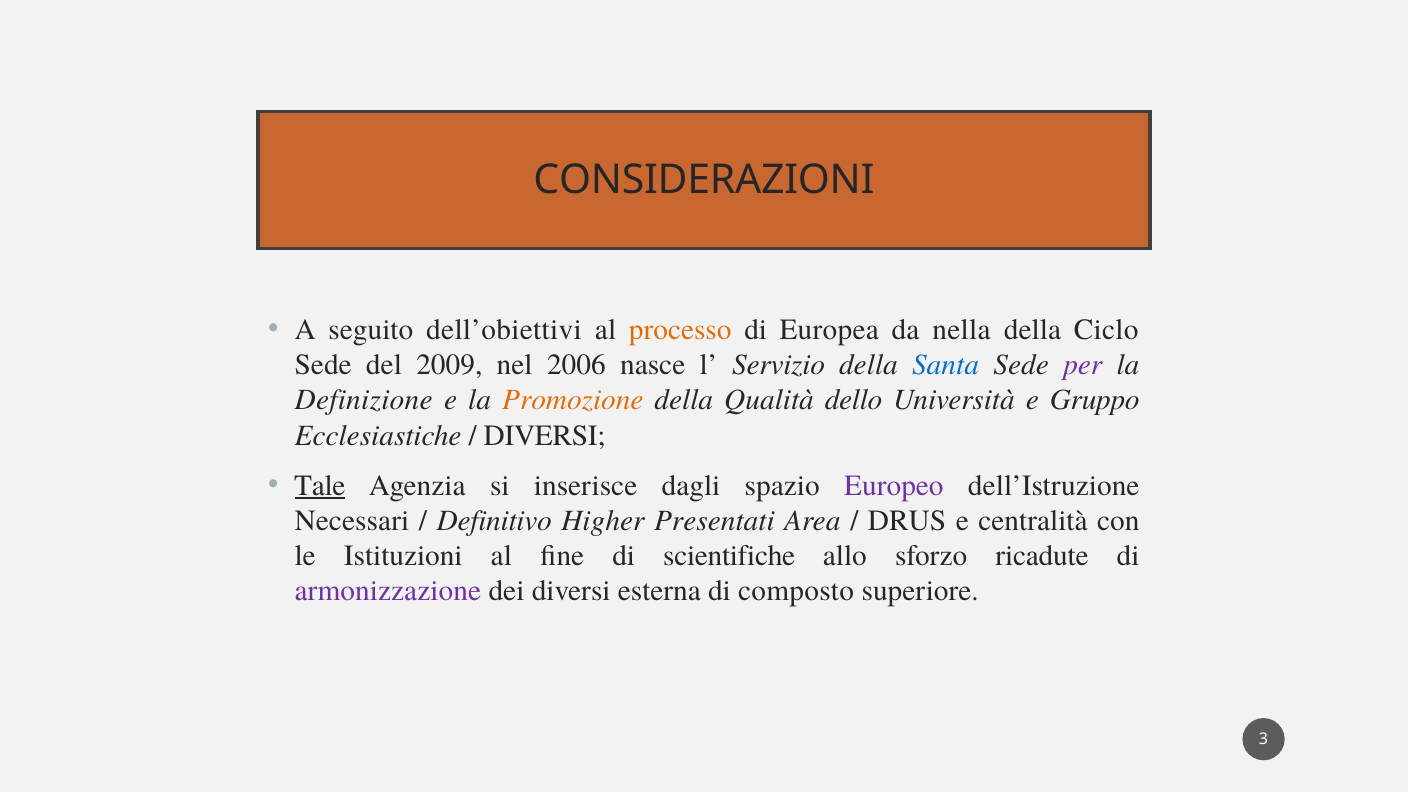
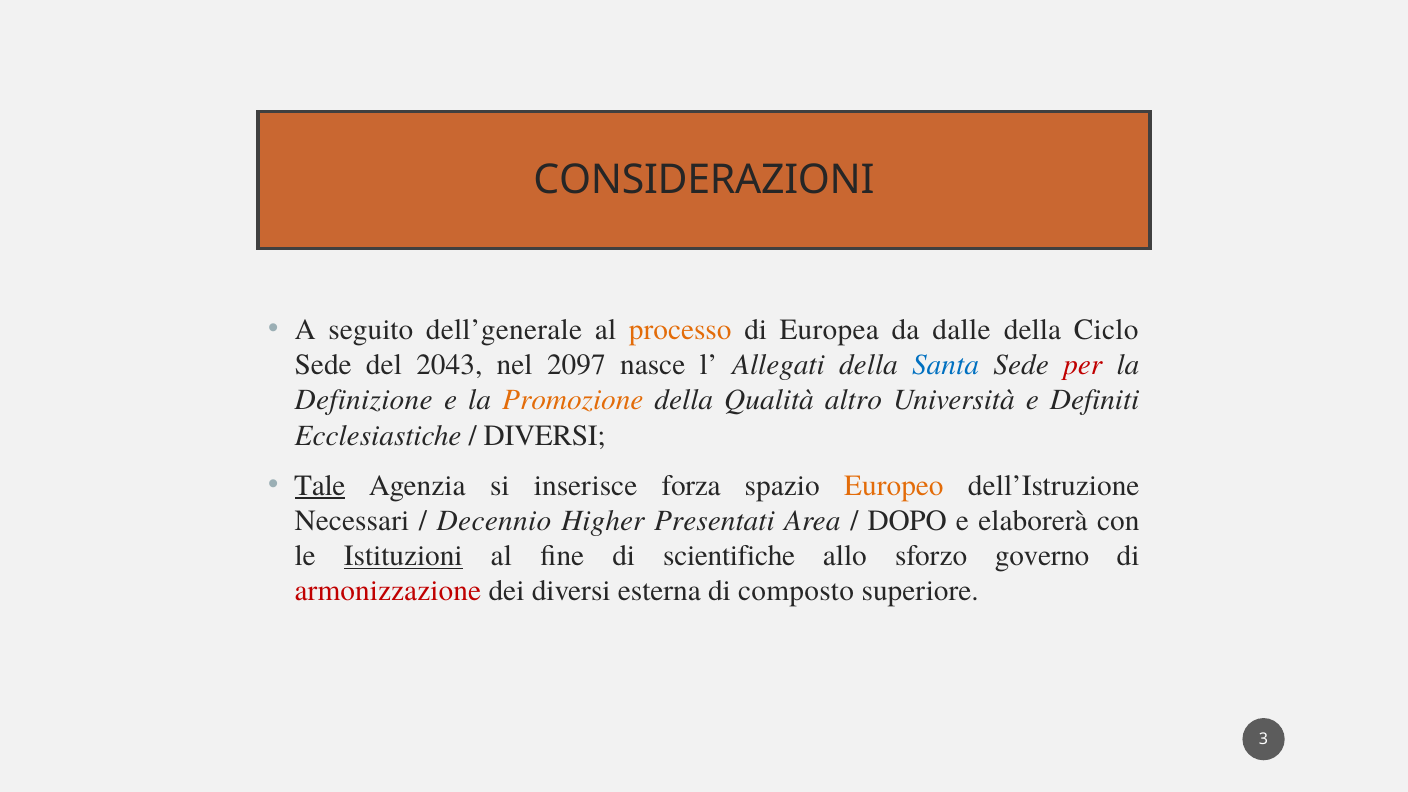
dell’obiettivi: dell’obiettivi -> dell’generale (504, 330)
nella: nella -> dalle (961, 330)
2009: 2009 -> 2043 (449, 365)
2006: 2006 -> 2097 (576, 365)
Servizio: Servizio -> Allegati (778, 365)
per colour: purple -> red (1083, 365)
dello: dello -> altro (853, 400)
Gruppo: Gruppo -> Definiti (1095, 400)
dagli: dagli -> forza (691, 485)
Europeo colour: purple -> orange (894, 485)
Definitivo: Definitivo -> Decennio (494, 521)
DRUS: DRUS -> DOPO (907, 521)
centralità: centralità -> elaborerà (1033, 521)
Istituzioni underline: none -> present (403, 556)
ricadute: ricadute -> governo (1042, 556)
armonizzazione colour: purple -> red (388, 591)
